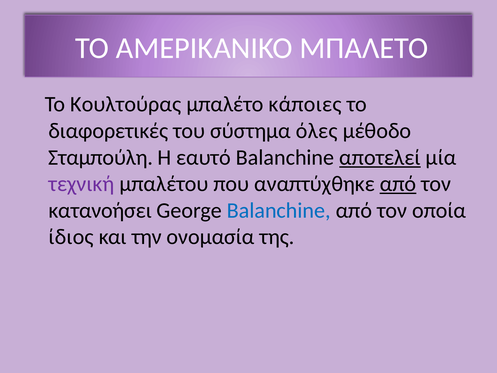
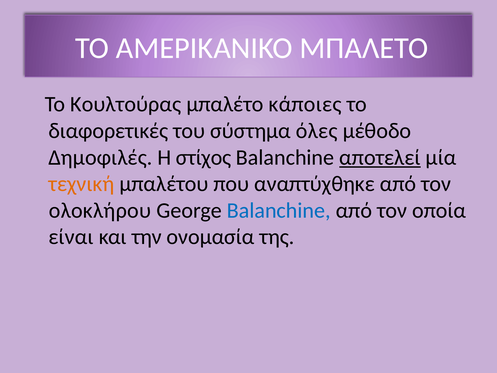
Σταμπούλη: Σταμπούλη -> Δημοφιλές (100, 157)
εαυτό: εαυτό -> στίχος (204, 157)
τεχνική colour: purple -> orange (81, 184)
από underline: present -> none (398, 184)
κατανοήσει: κατανοήσει -> ολοκλήρου (100, 210)
ίδιος: ίδιος -> είναι (71, 237)
